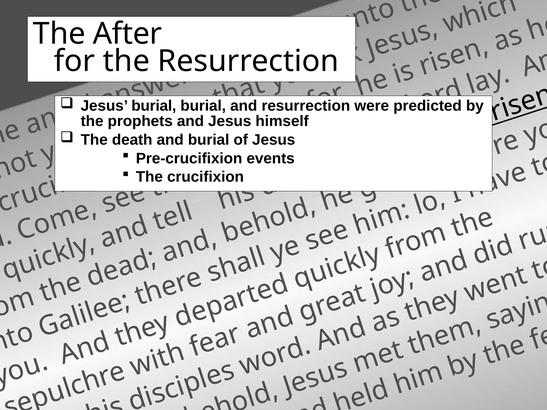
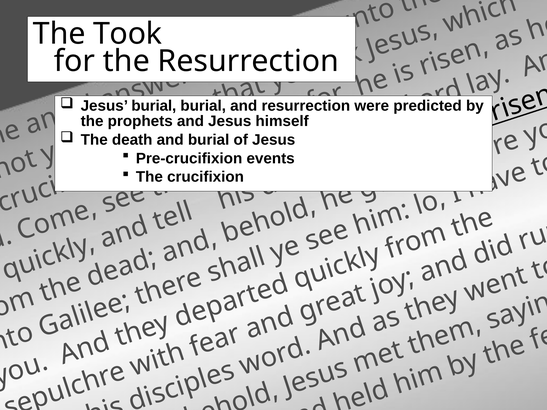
After: After -> Took (128, 34)
